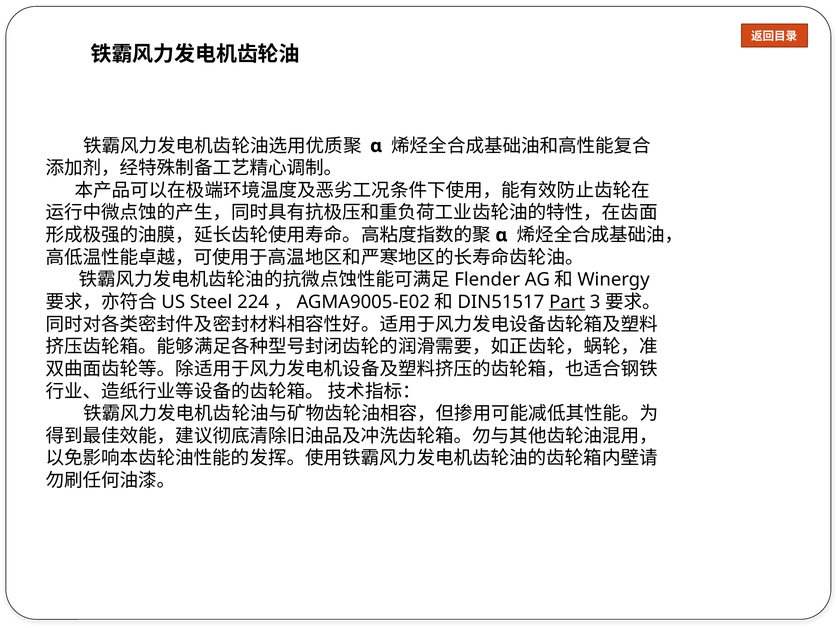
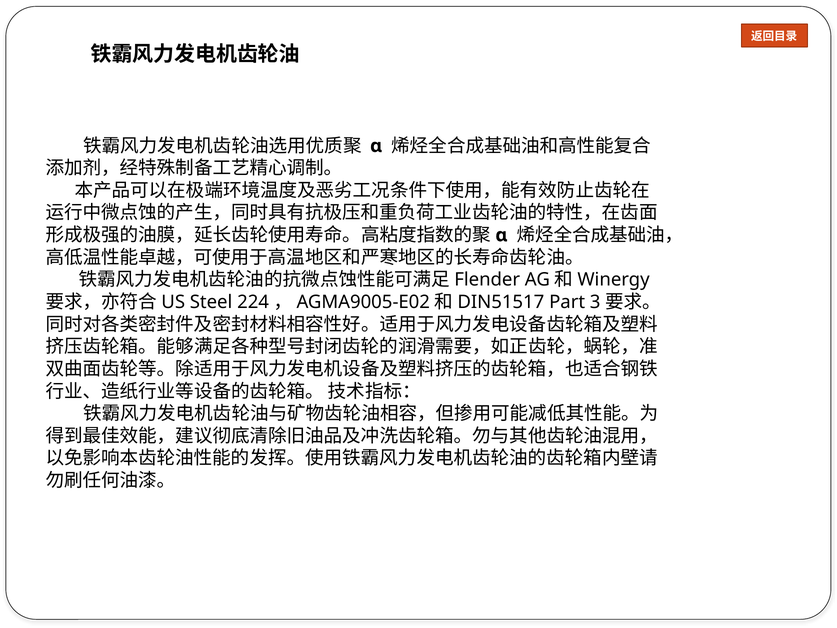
Part underline: present -> none (567, 302)
